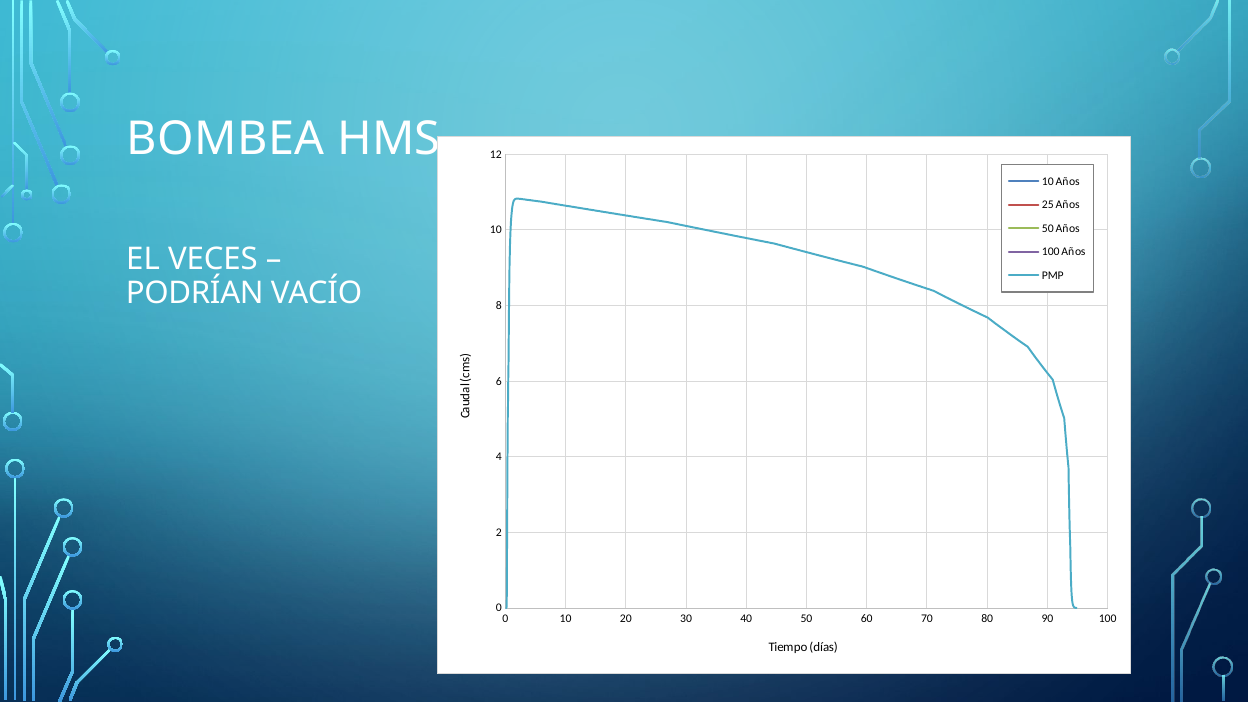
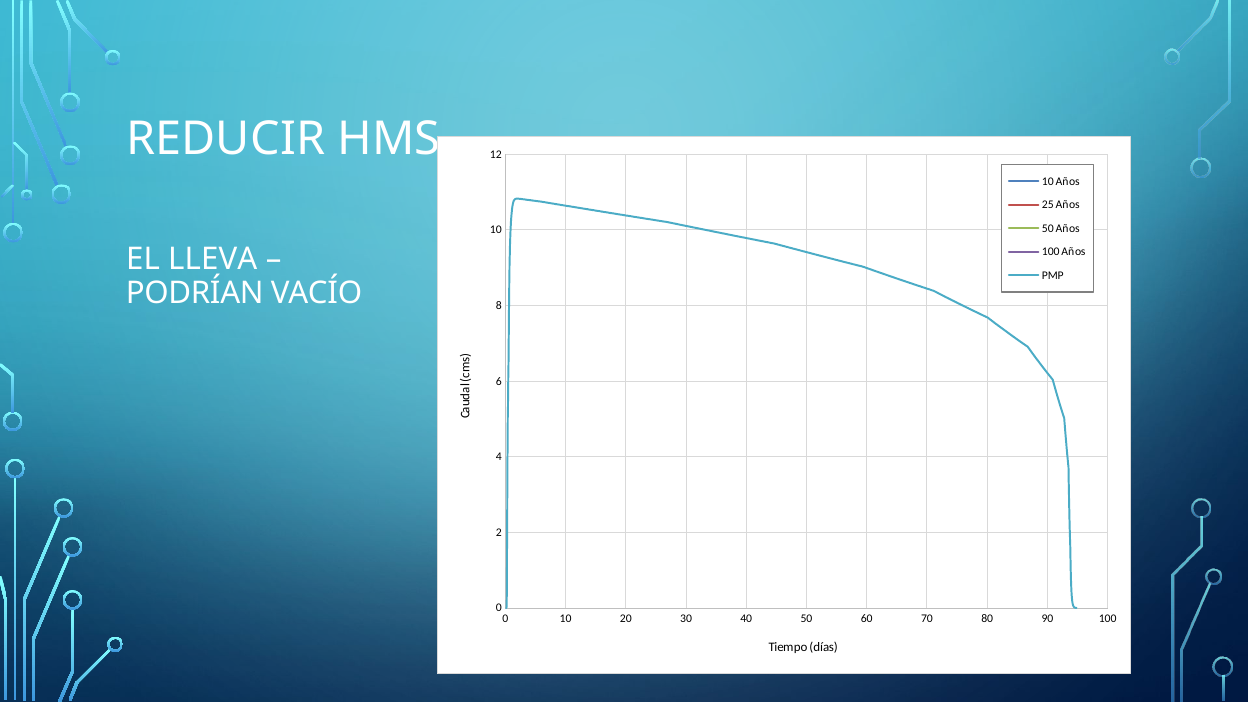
BOMBEA: BOMBEA -> REDUCIR (226, 139)
VECES: VECES -> LLEVA (213, 259)
